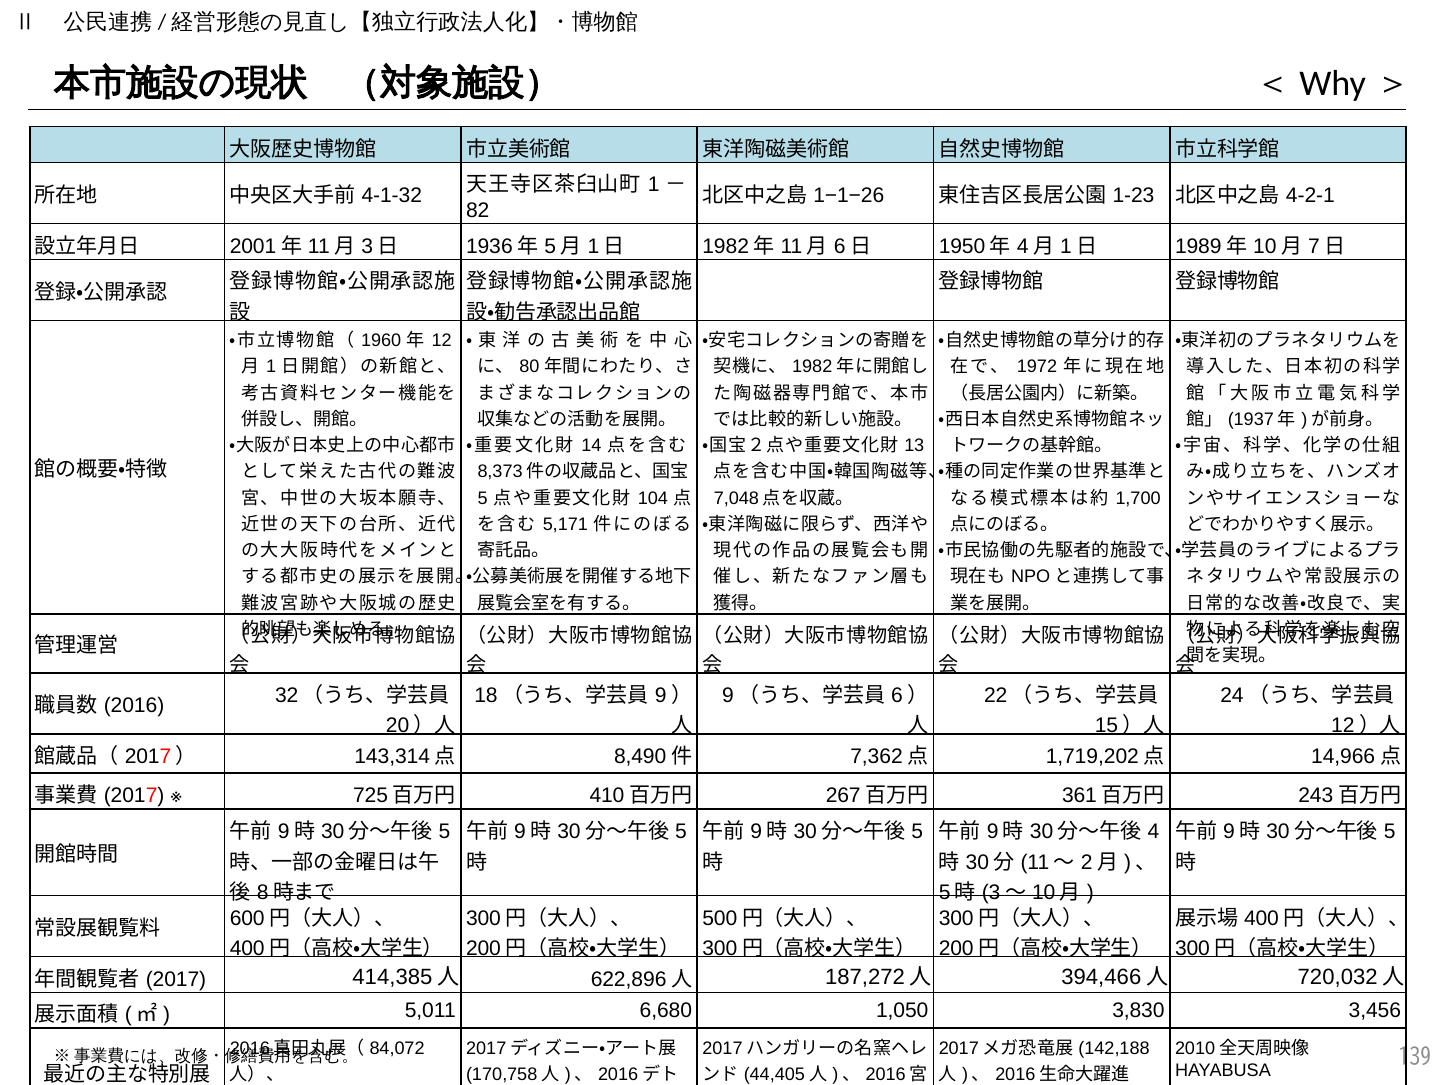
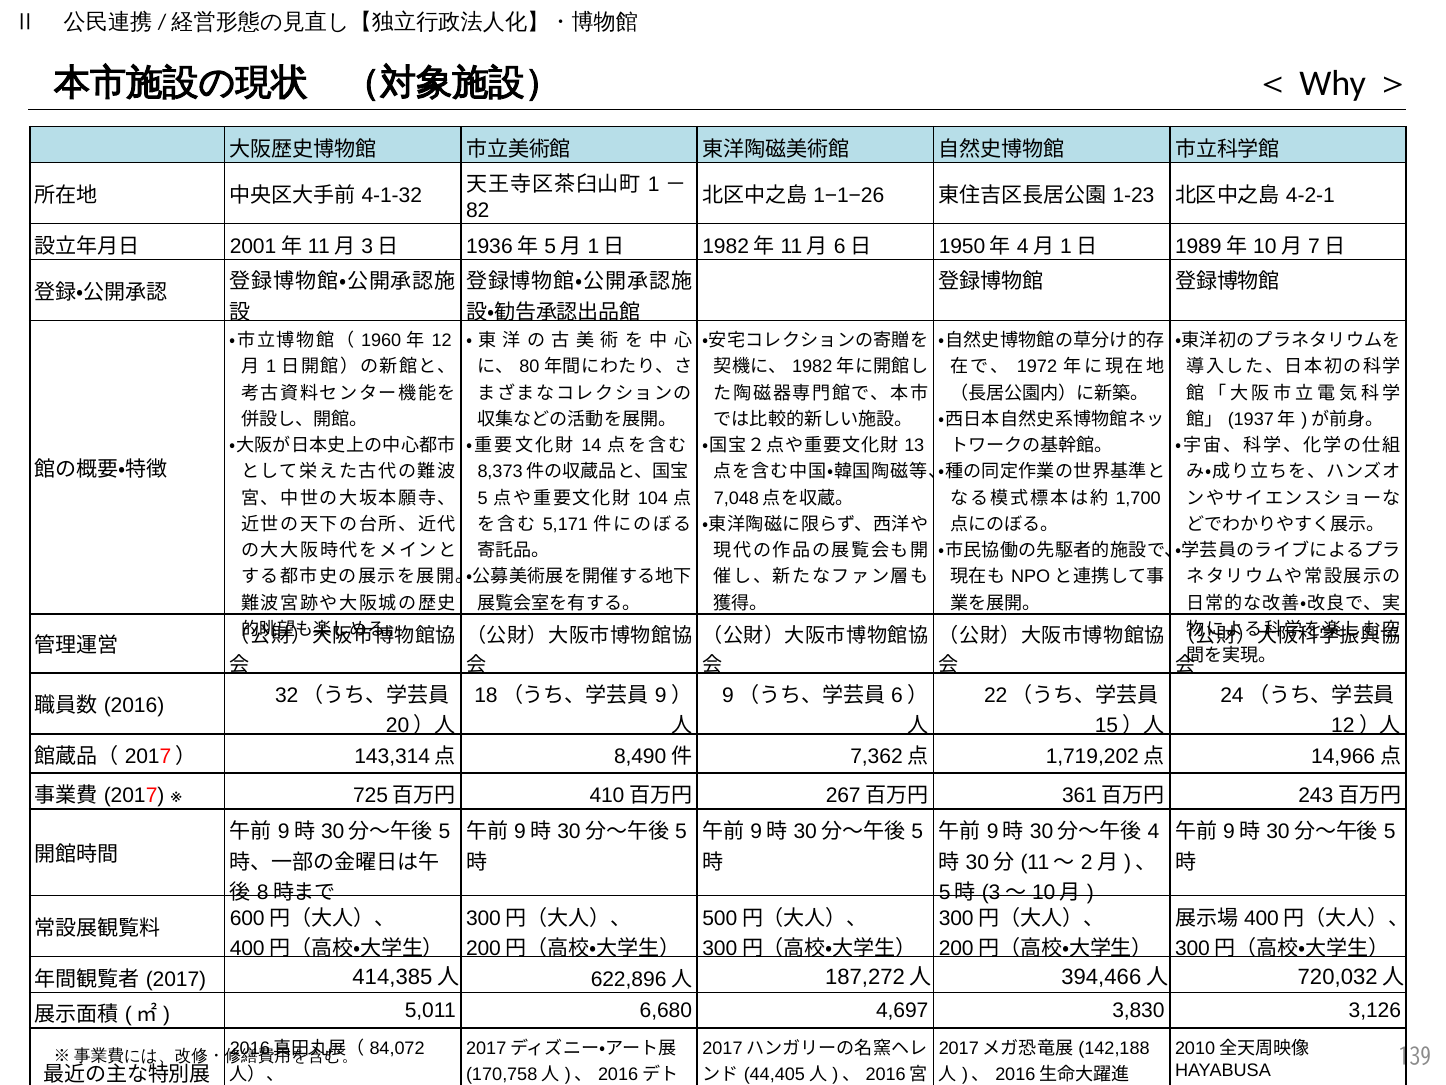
1,050: 1,050 -> 4,697 (902, 1010)
3,456: 3,456 -> 3,126 (1375, 1010)
